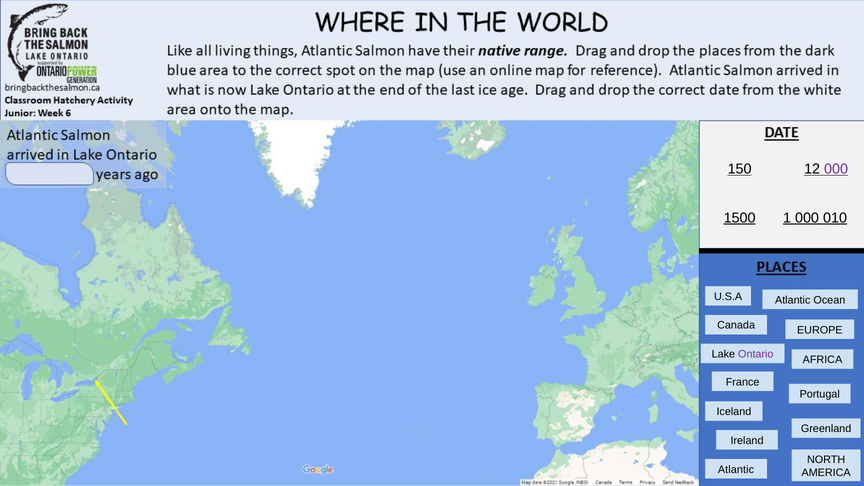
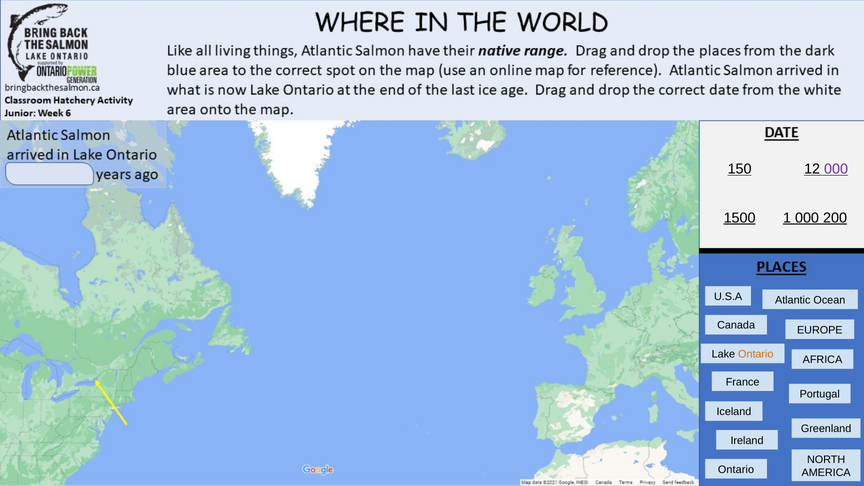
010: 010 -> 200 (835, 218)
Ontario colour: purple -> orange (756, 354)
Atlantic: Atlantic -> Ontario (736, 469)
